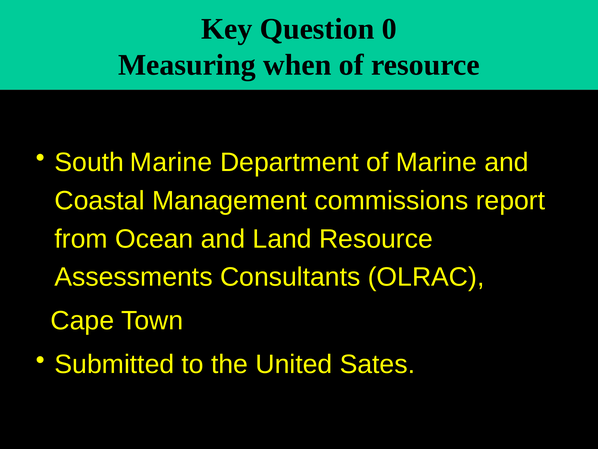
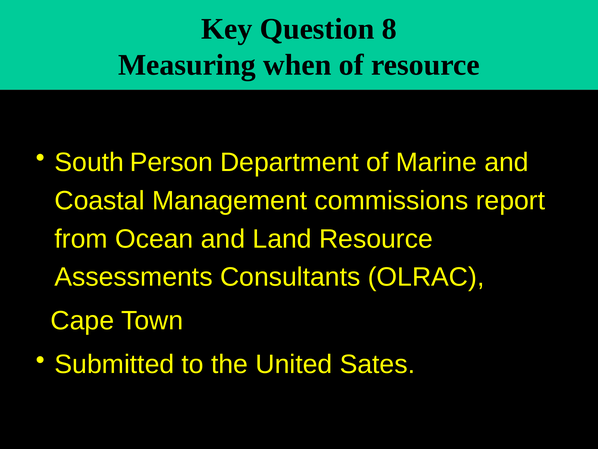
0: 0 -> 8 (389, 29)
South Marine: Marine -> Person (171, 162)
